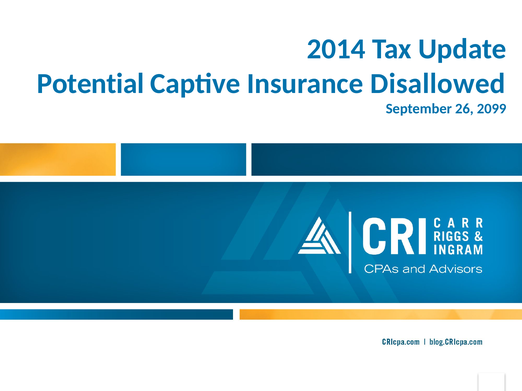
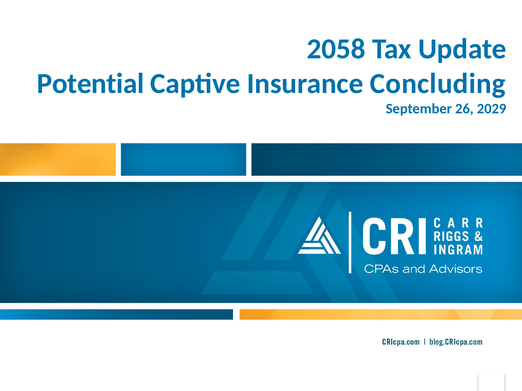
2014: 2014 -> 2058 (336, 49)
Disallowed: Disallowed -> Concluding (438, 84)
2099: 2099 -> 2029 (492, 109)
